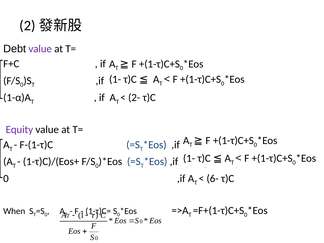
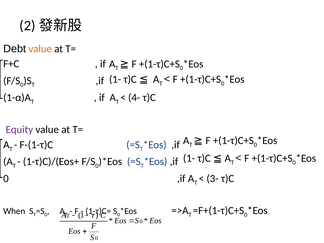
value colour: purple -> orange (40, 49)
2-: 2- -> 4- (134, 98)
6-: 6- -> 3- (213, 179)
